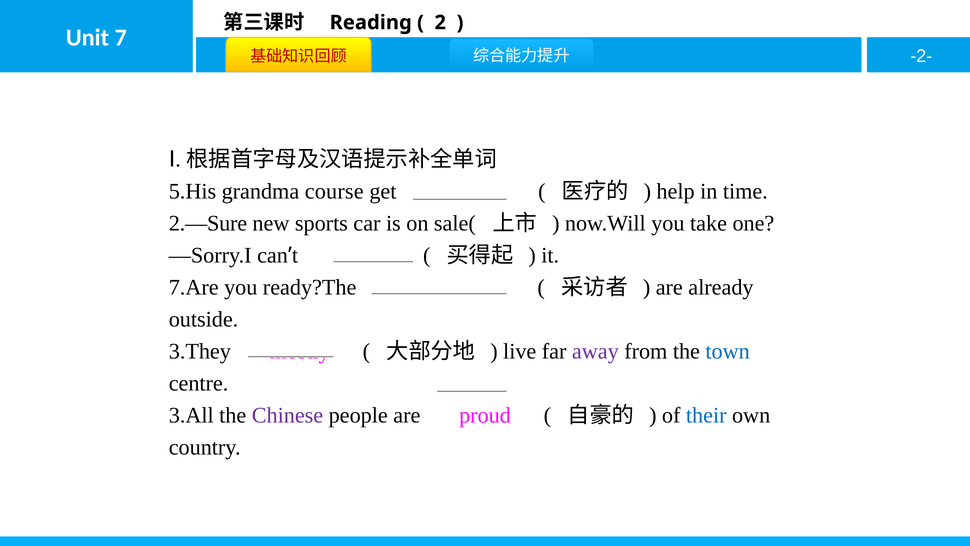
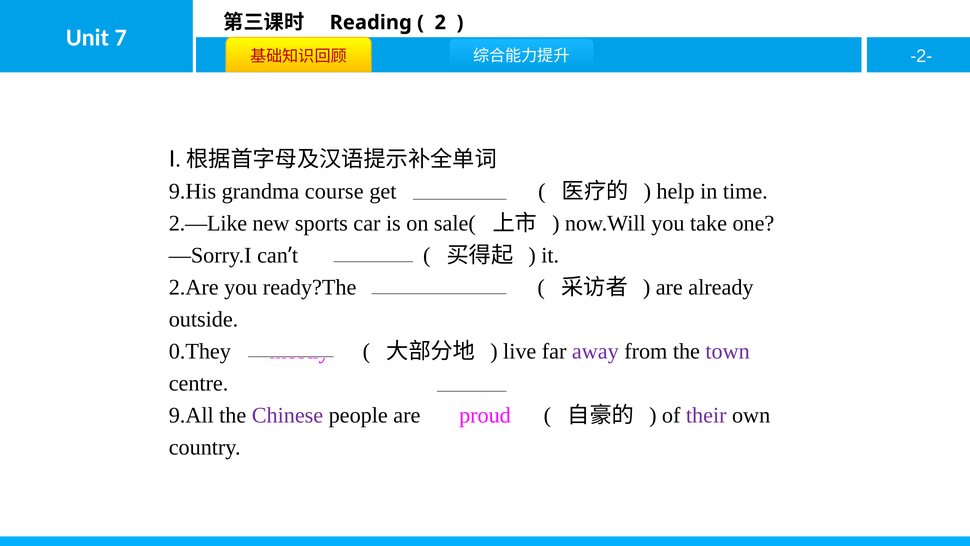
5.His: 5.His -> 9.His (192, 191)
2.—Sure: 2.—Sure -> 2.—Like (208, 223)
7.Are: 7.Are -> 2.Are (194, 287)
3.They: 3.They -> 0.They (200, 351)
town colour: blue -> purple (728, 351)
3.All: 3.All -> 9.All (191, 415)
their colour: blue -> purple (706, 415)
